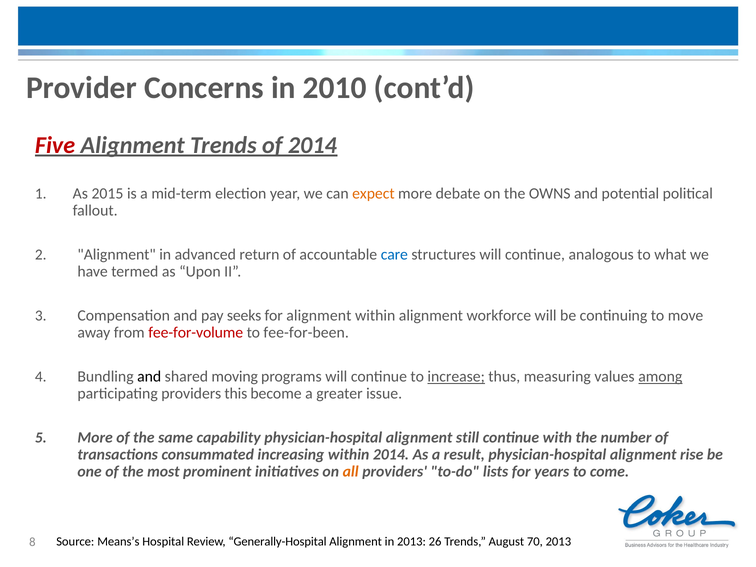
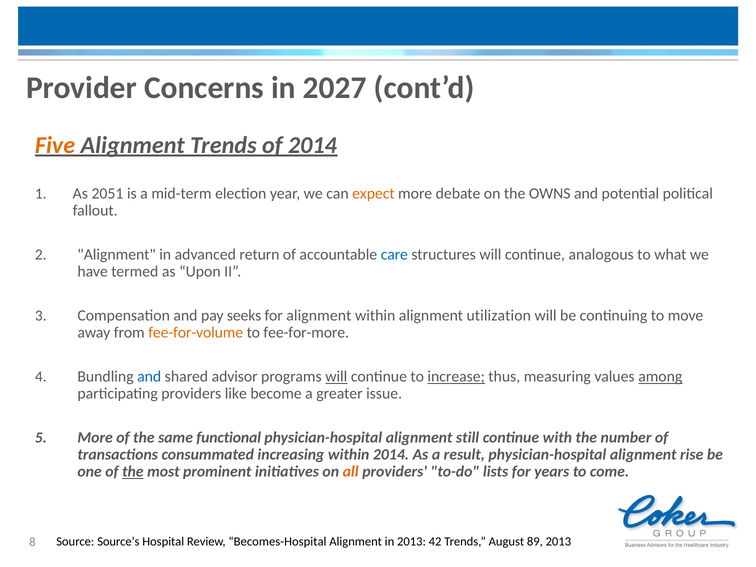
2010: 2010 -> 2027 (335, 88)
Five colour: red -> orange (55, 145)
2015: 2015 -> 2051 (107, 194)
workforce: workforce -> utilization (499, 316)
fee-for-volume colour: red -> orange (196, 333)
fee-for-been: fee-for-been -> fee-for-more (306, 333)
and colour: black -> blue (149, 377)
moving: moving -> advisor (235, 377)
will underline: none -> present (336, 377)
this: this -> like (236, 394)
capability: capability -> functional (229, 438)
the underline: none -> present (133, 472)
Means’s: Means’s -> Source’s (118, 542)
Generally-Hospital: Generally-Hospital -> Becomes-Hospital (277, 542)
26: 26 -> 42 (435, 542)
70: 70 -> 89 (535, 542)
